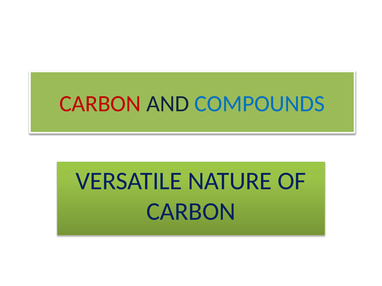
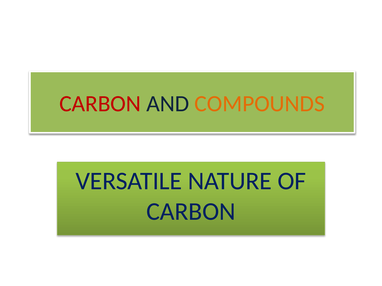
COMPOUNDS colour: blue -> orange (260, 104)
